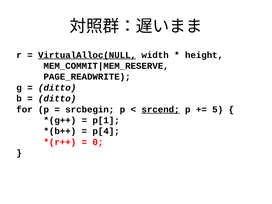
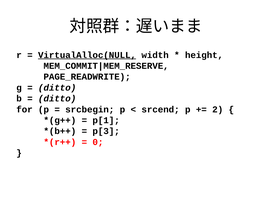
srcend underline: present -> none (161, 109)
5: 5 -> 2 (218, 109)
p[4: p[4 -> p[3 (106, 131)
